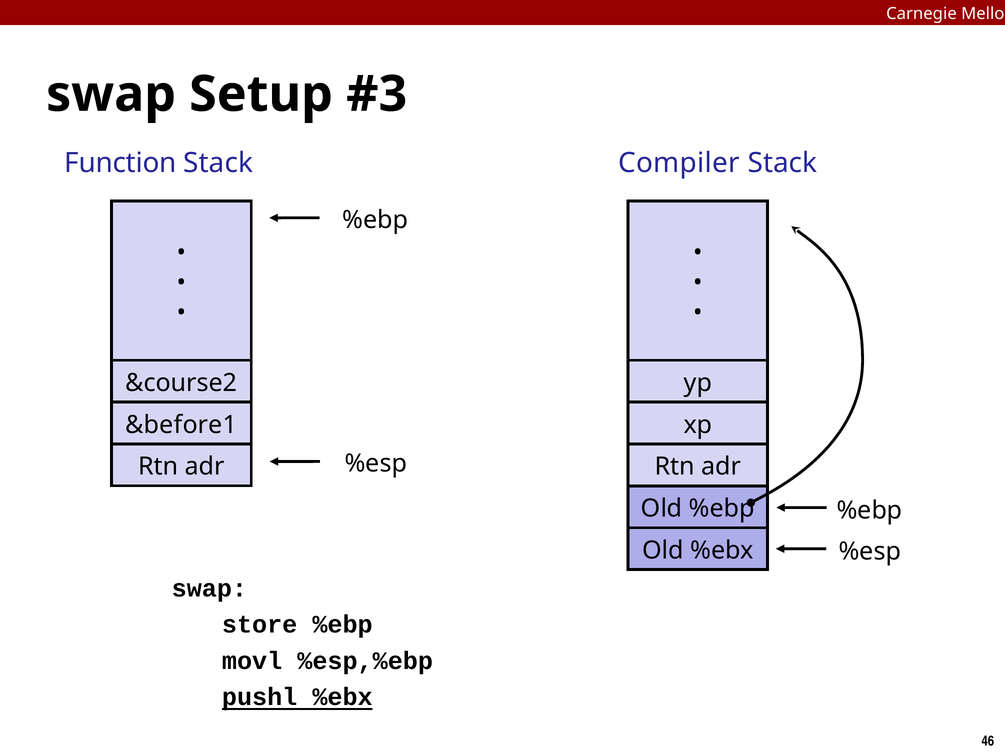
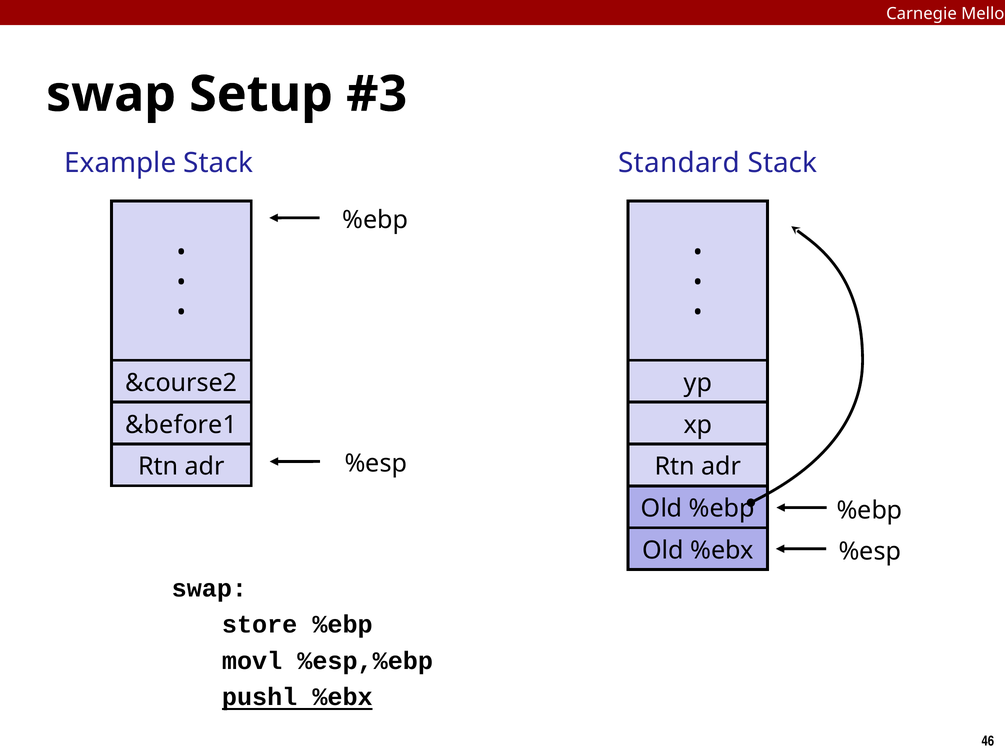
Function: Function -> Example (120, 163)
Compiler: Compiler -> Standard (679, 163)
